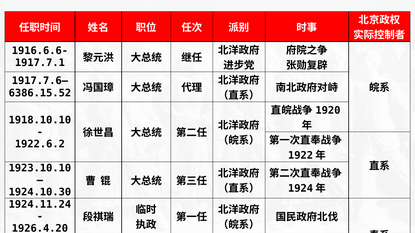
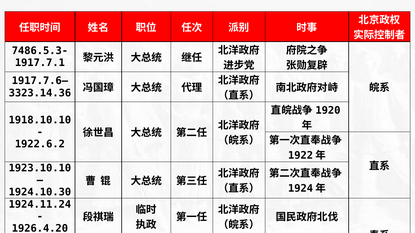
1916.6.6-: 1916.6.6- -> 7486.5.3- (40, 51)
6386.15.52: 6386.15.52 -> 3323.14.36 (40, 93)
